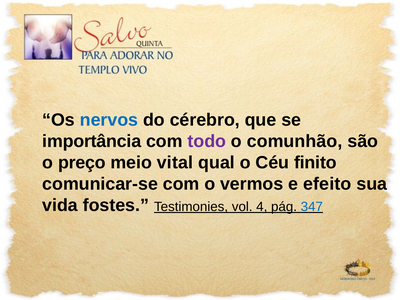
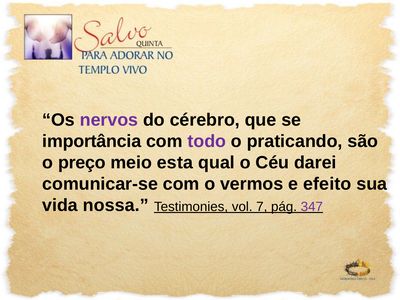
nervos colour: blue -> purple (109, 120)
comunhão: comunhão -> praticando (295, 141)
vital: vital -> esta (175, 162)
finito: finito -> darei (315, 162)
fostes: fostes -> nossa (116, 205)
4: 4 -> 7 (262, 207)
347 colour: blue -> purple (312, 207)
